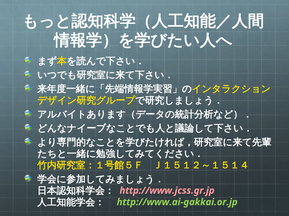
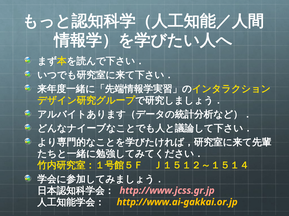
http://www.ai-gakkai.or.jp colour: light green -> yellow (177, 203)
